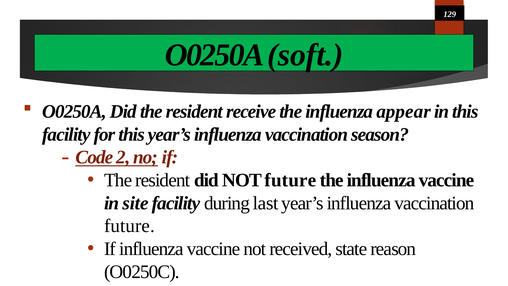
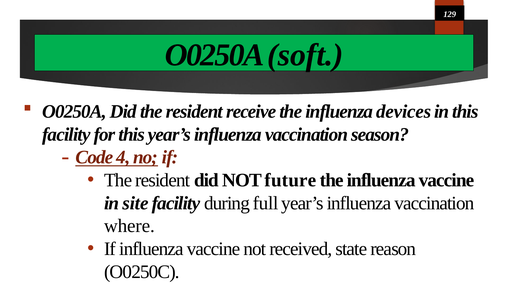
appear: appear -> devices (404, 112)
2: 2 -> 4 (123, 157)
last: last -> full (266, 203)
future: future -> where (130, 226)
